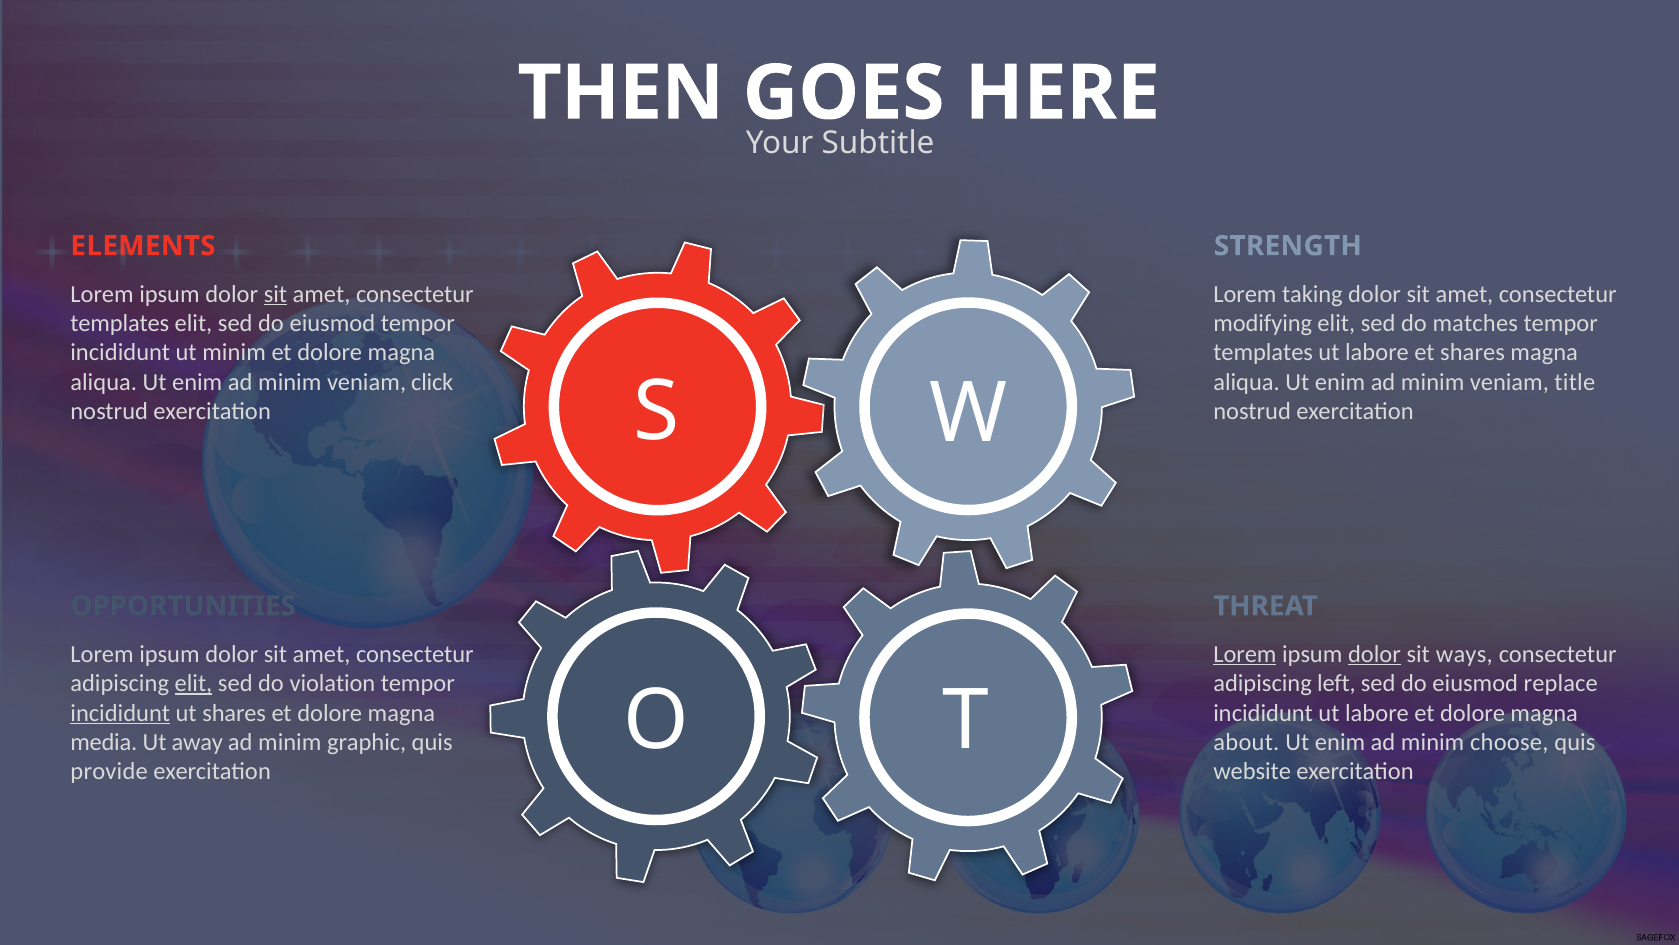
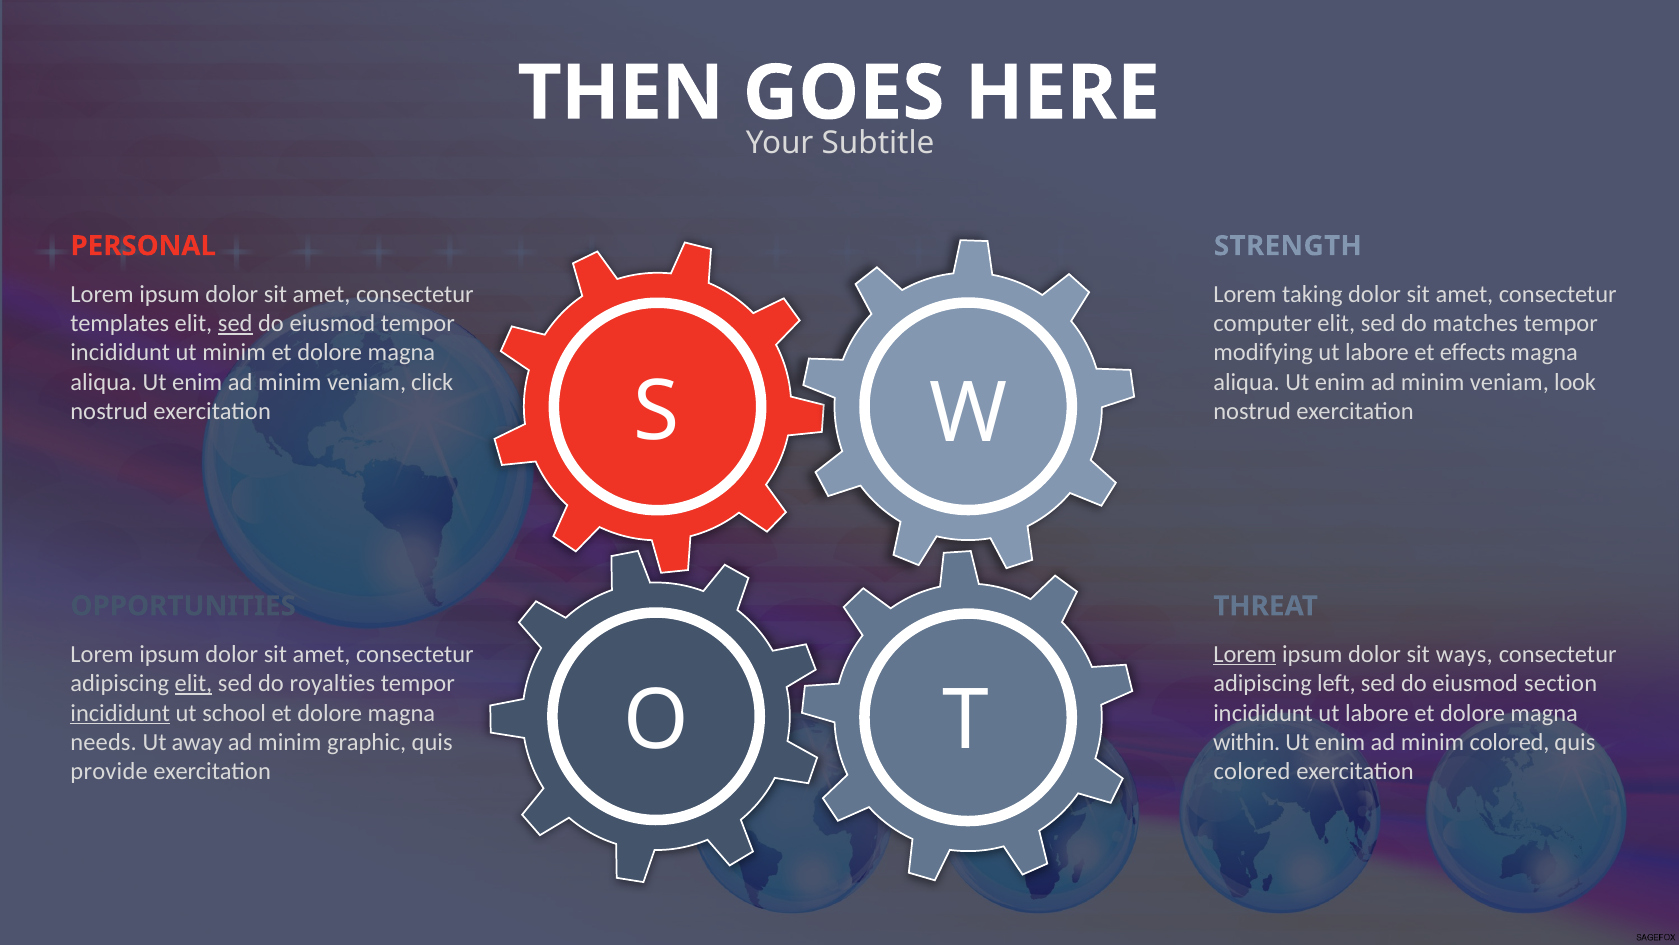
ELEMENTS: ELEMENTS -> PERSONAL (143, 246)
sit underline: present -> none (275, 294)
sed underline: none -> present (235, 323)
modifying: modifying -> computer (1263, 323)
templates: templates -> modifying (1263, 353)
et shares: shares -> effects (1473, 353)
title: title -> look (1575, 382)
dolor underline: present -> none (1375, 654)
violation: violation -> royalties (332, 683)
replace: replace -> section (1561, 683)
ut shares: shares -> school (234, 713)
media: media -> needs (104, 742)
about: about -> within (1247, 742)
minim choose: choose -> colored (1510, 742)
website: website -> colored (1252, 771)
